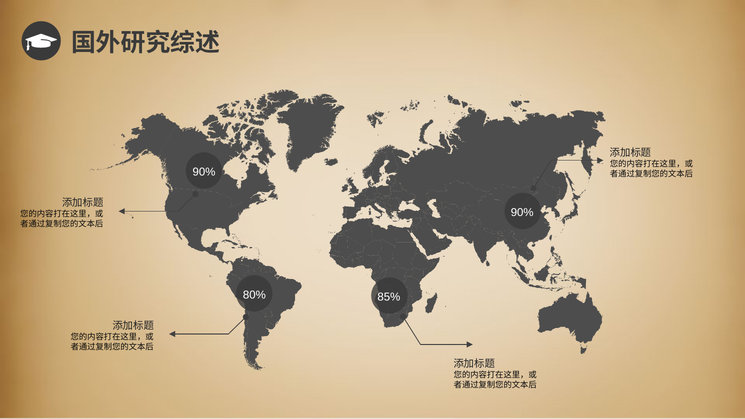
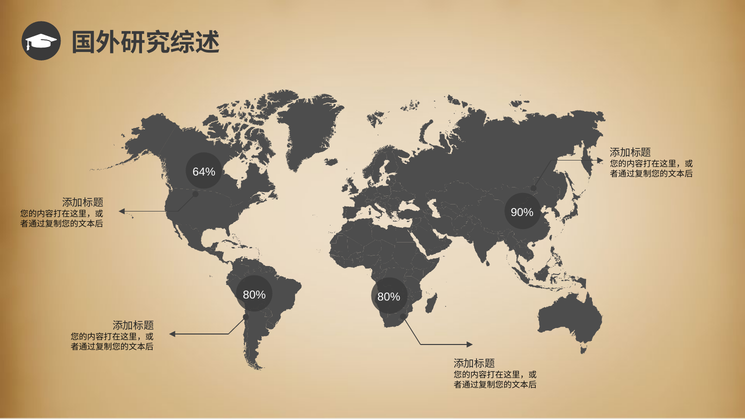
90%: 90% -> 64% (204, 172)
85%: 85% -> 80% (389, 297)
